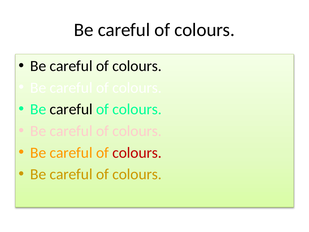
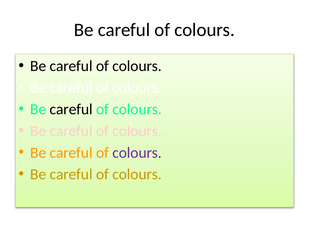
colours colour: red -> purple (137, 152)
